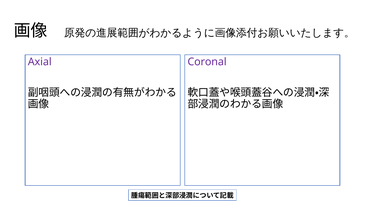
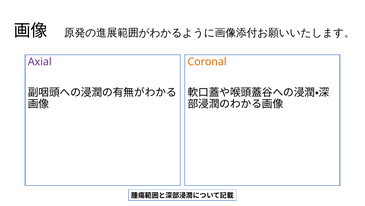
Coronal colour: purple -> orange (207, 62)
